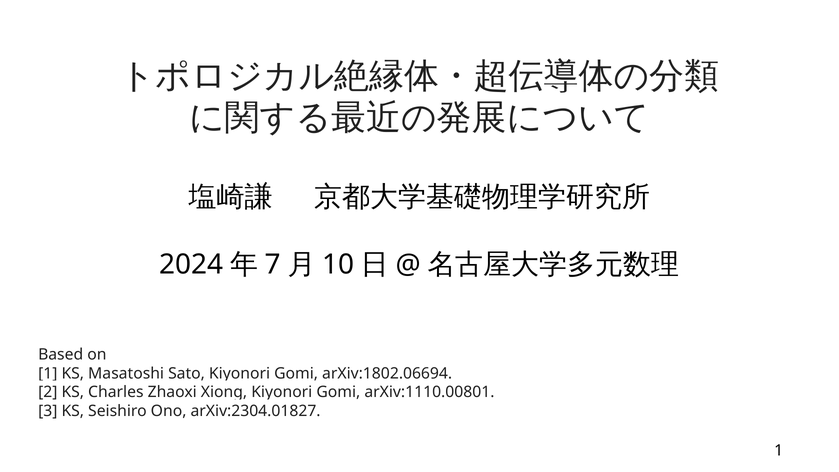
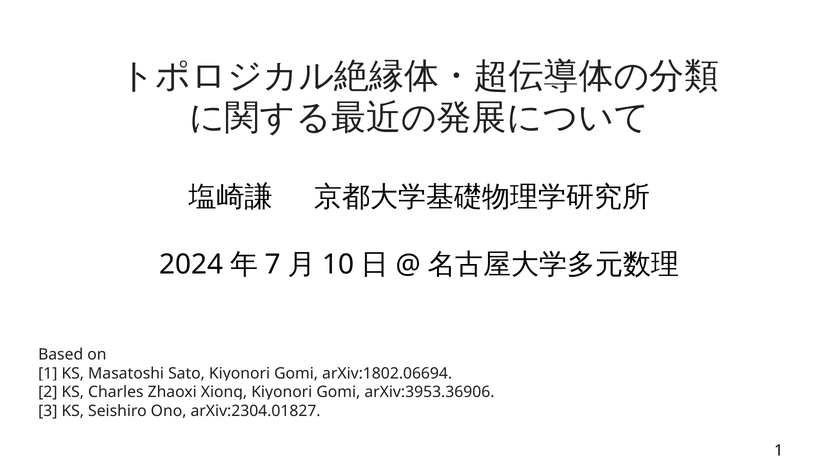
arXiv:1110.00801: arXiv:1110.00801 -> arXiv:3953.36906 (429, 392)
